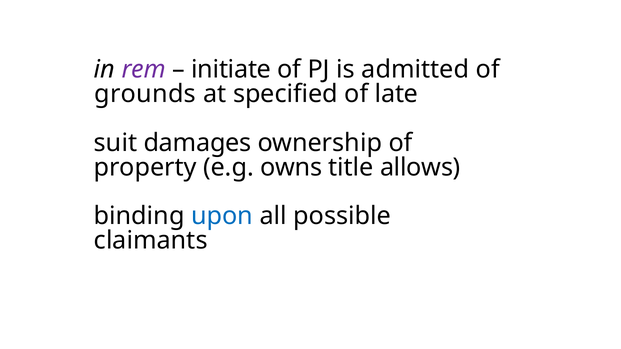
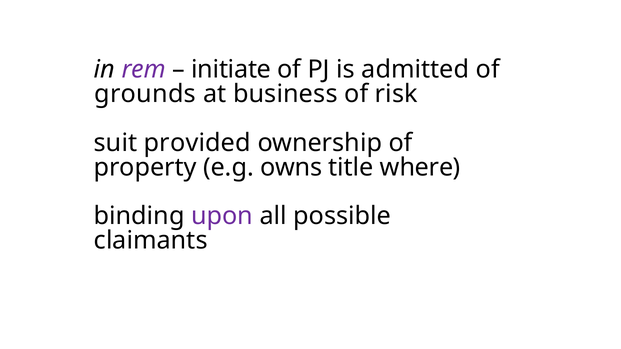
specified: specified -> business (285, 94)
late: late -> risk (396, 94)
damages: damages -> provided (197, 143)
allows: allows -> where (420, 167)
upon colour: blue -> purple (222, 216)
